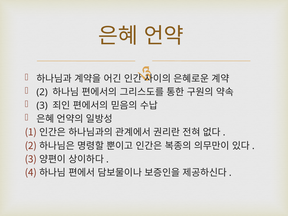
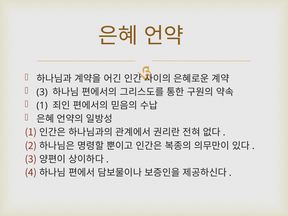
2: 2 -> 3 (42, 92)
3: 3 -> 1 (42, 106)
